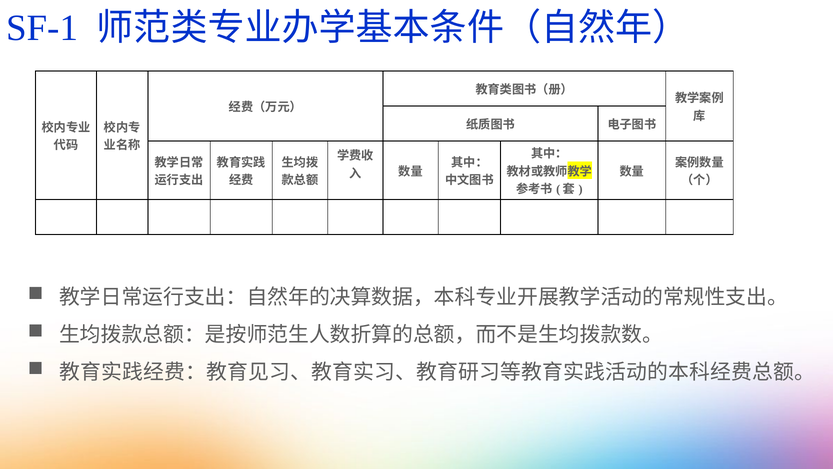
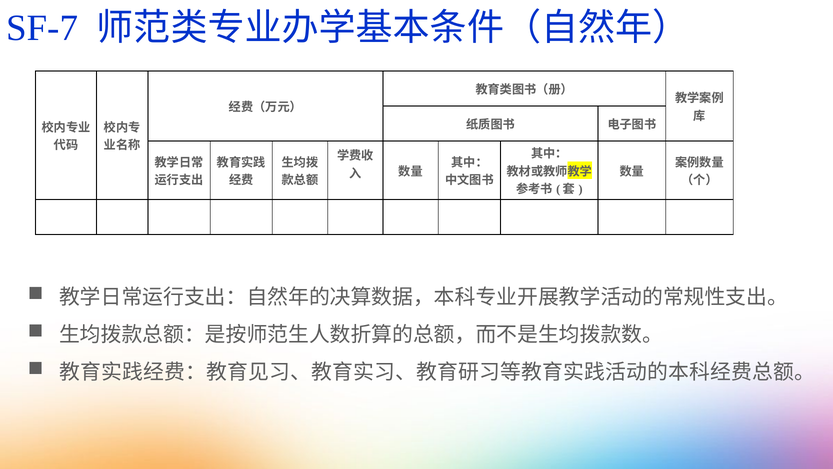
SF-1: SF-1 -> SF-7 (42, 28)
